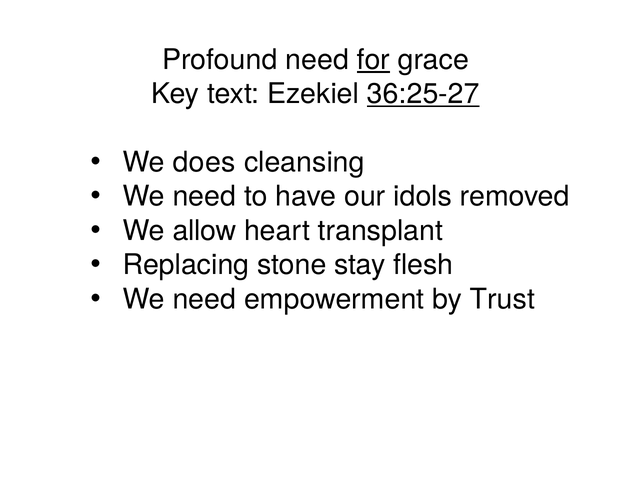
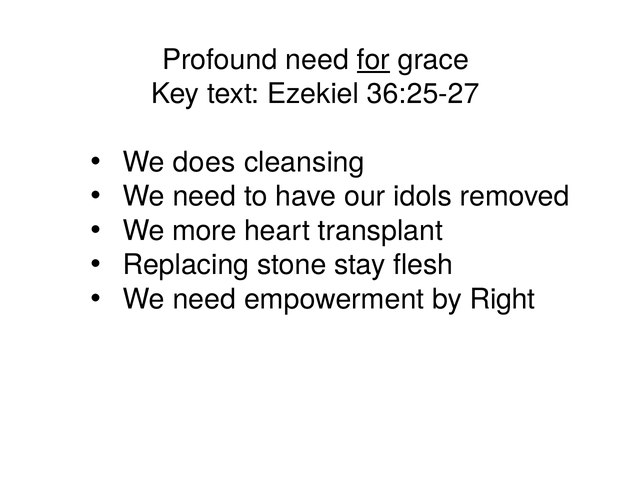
36:25-27 underline: present -> none (423, 94)
allow: allow -> more (204, 231)
Trust: Trust -> Right (503, 299)
